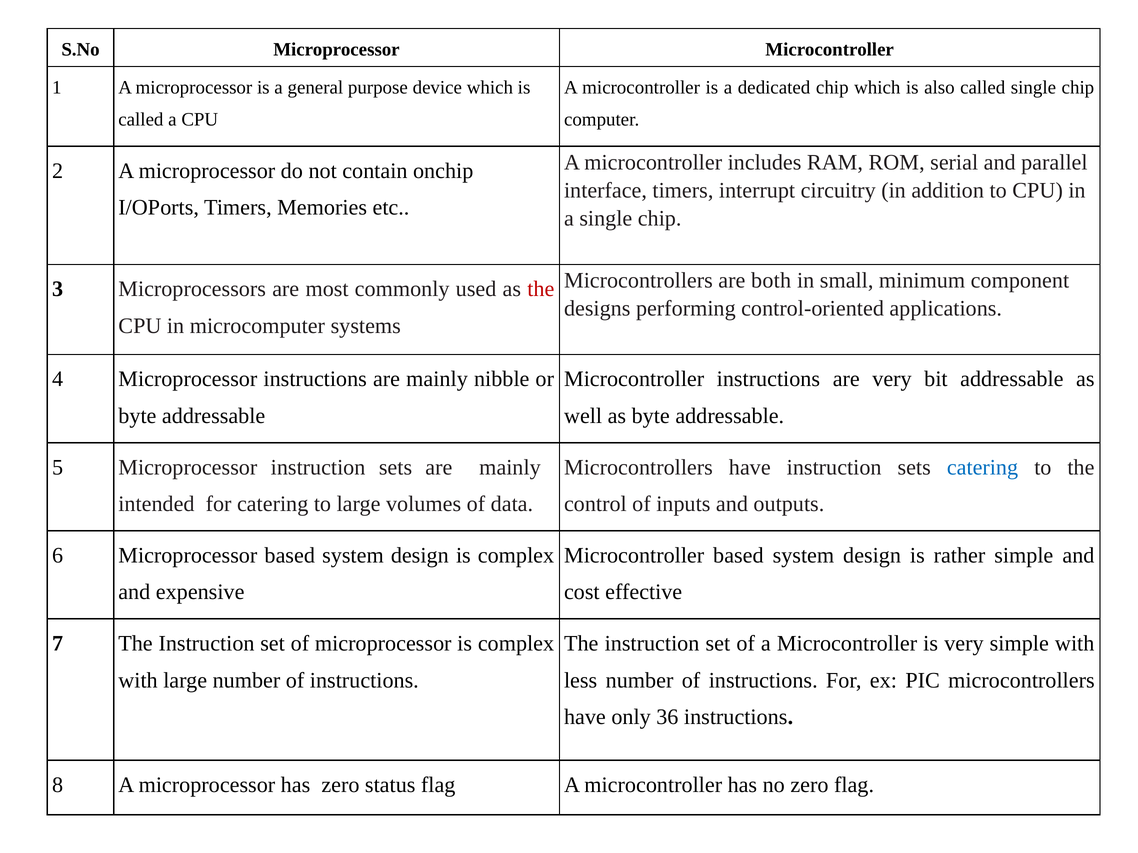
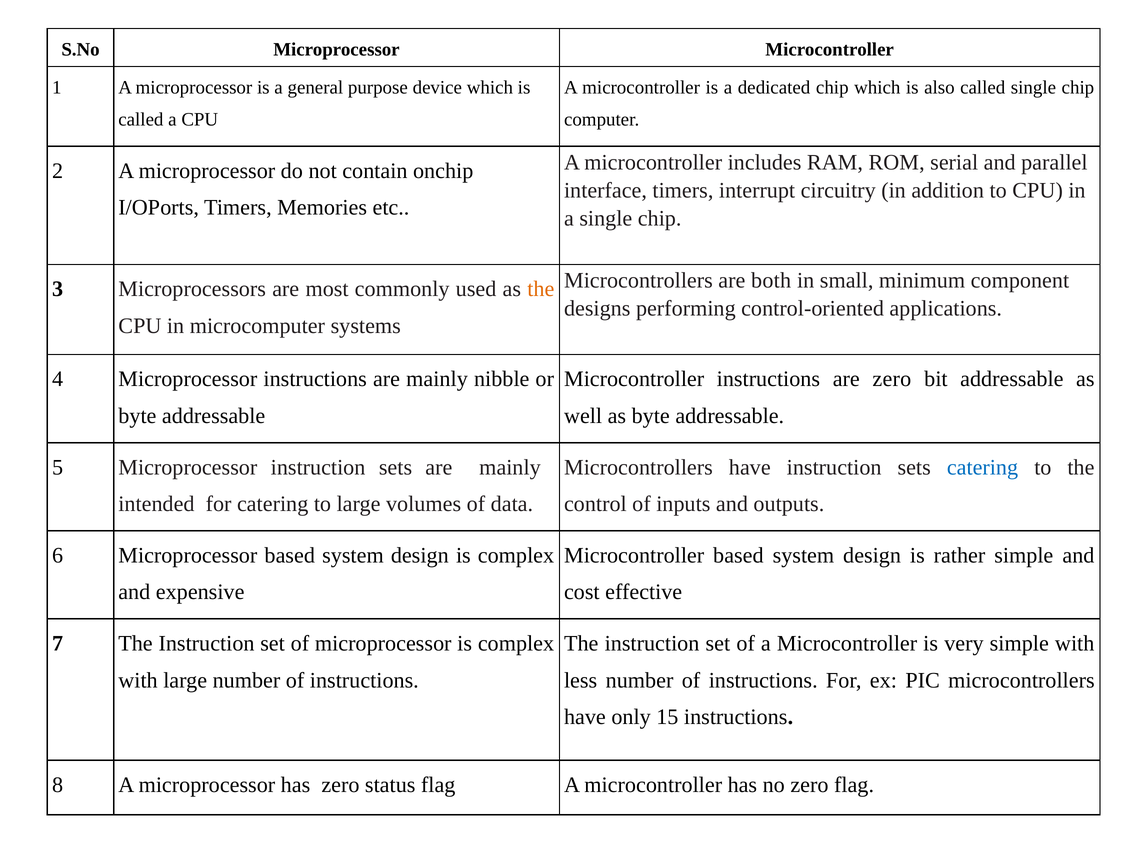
the colour: red -> orange (541, 289)
are very: very -> zero (892, 379)
36: 36 -> 15 (667, 717)
